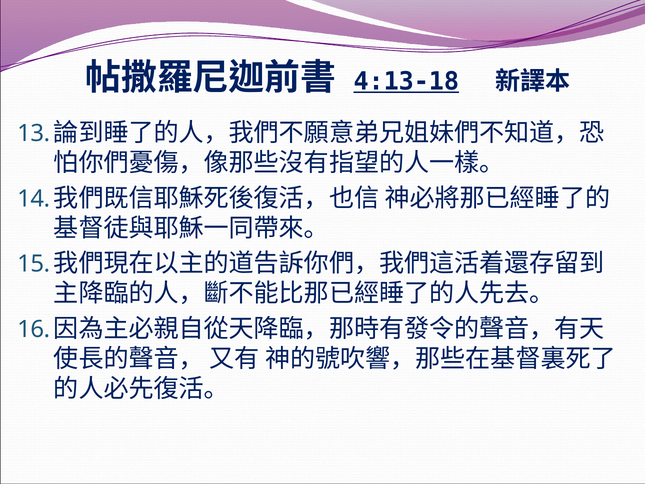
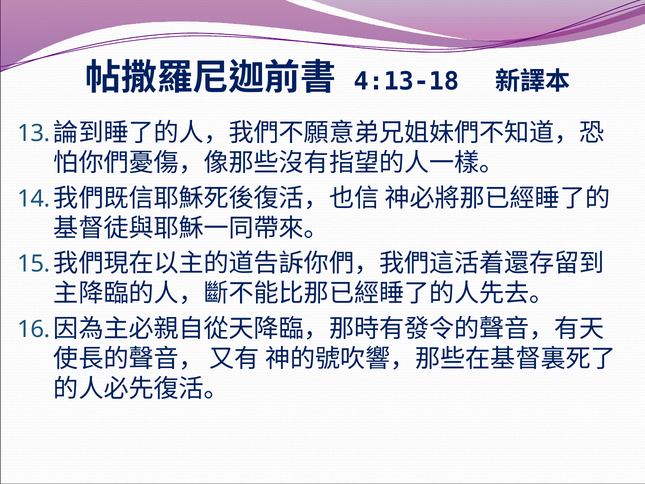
4:13-18 underline: present -> none (406, 81)
